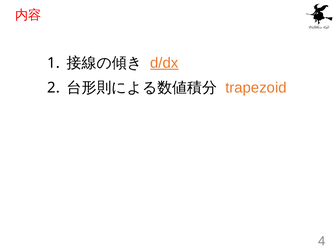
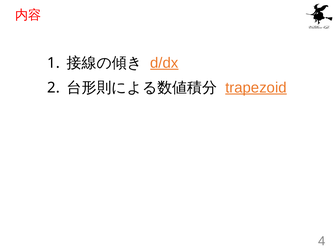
trapezoid underline: none -> present (256, 88)
